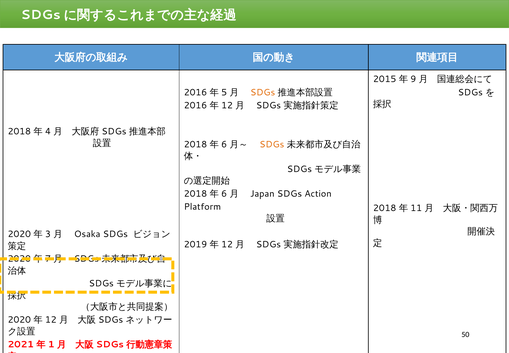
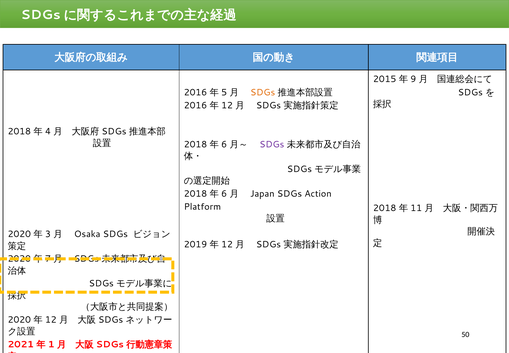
SDGs colour: orange -> purple (272, 144)
